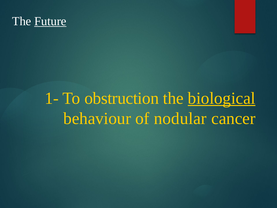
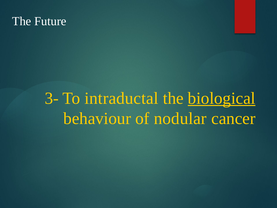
Future underline: present -> none (50, 21)
1-: 1- -> 3- (52, 98)
obstruction: obstruction -> intraductal (121, 98)
